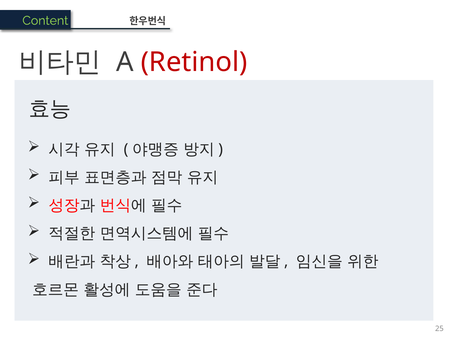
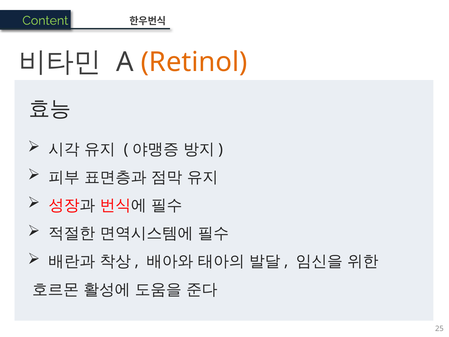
Retinol colour: red -> orange (194, 62)
